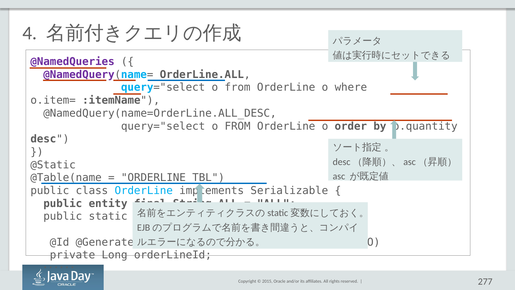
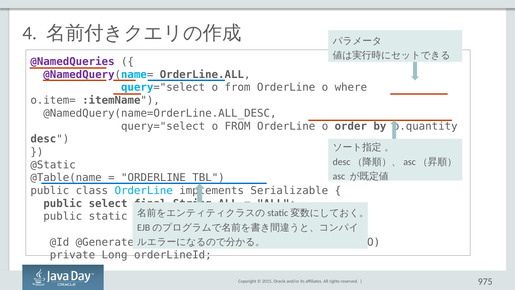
entity: entity -> select (108, 203)
277: 277 -> 975 (485, 281)
